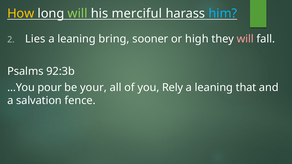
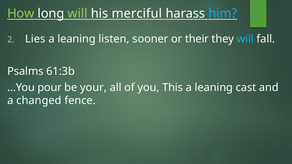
How colour: yellow -> light green (21, 14)
bring: bring -> listen (114, 39)
high: high -> their (197, 39)
will colour: pink -> light blue (245, 39)
92:3b: 92:3b -> 61:3b (61, 71)
Rely: Rely -> This (173, 88)
that: that -> cast (246, 88)
salvation: salvation -> changed (39, 101)
